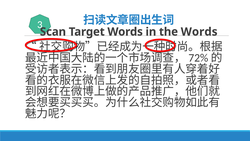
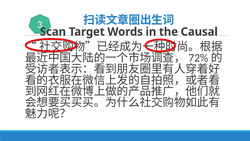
Words: Words -> Causal (199, 32)
